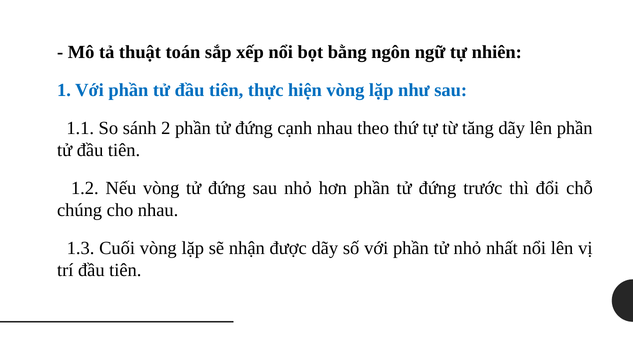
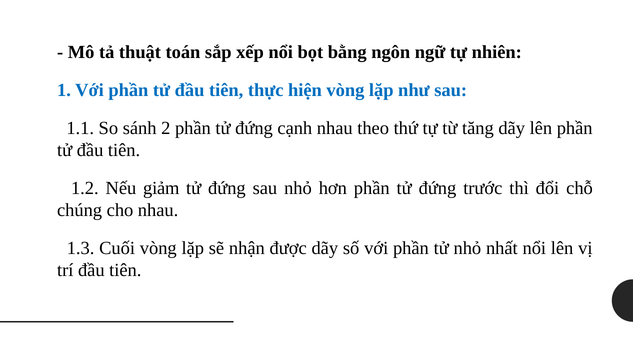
Nếu vòng: vòng -> giảm (161, 188)
